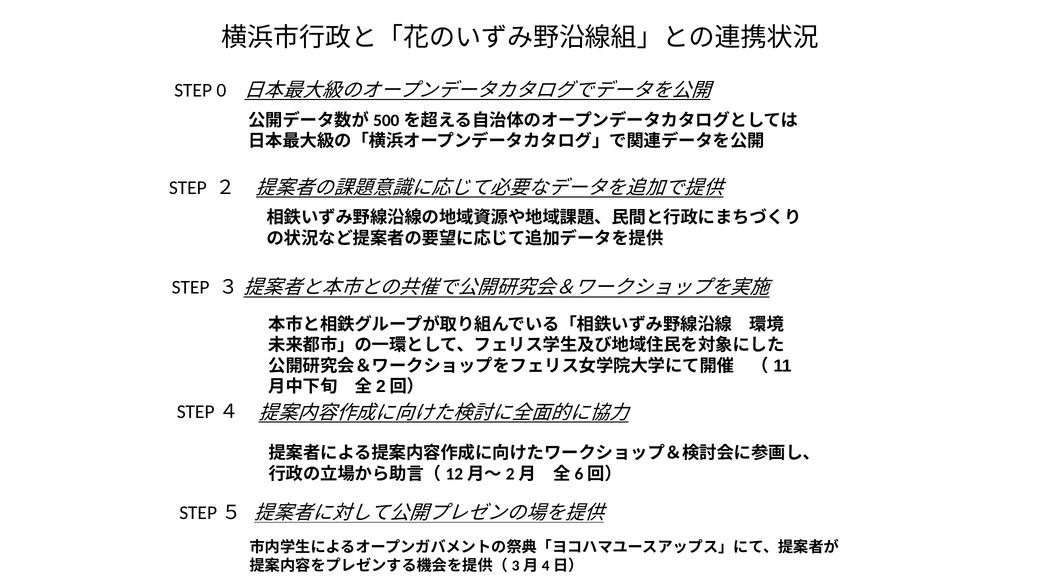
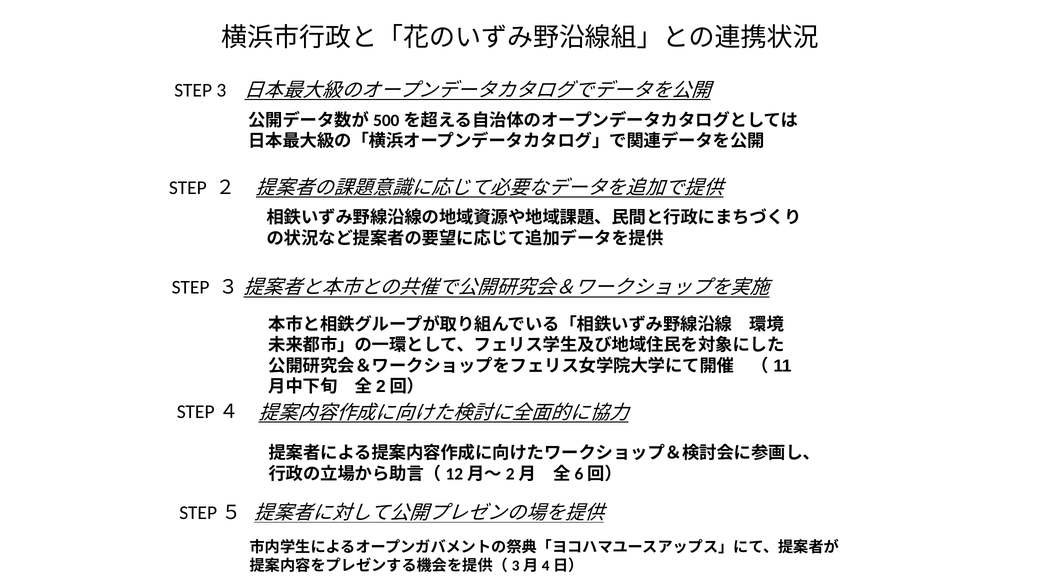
0: 0 -> 3 (221, 90)
